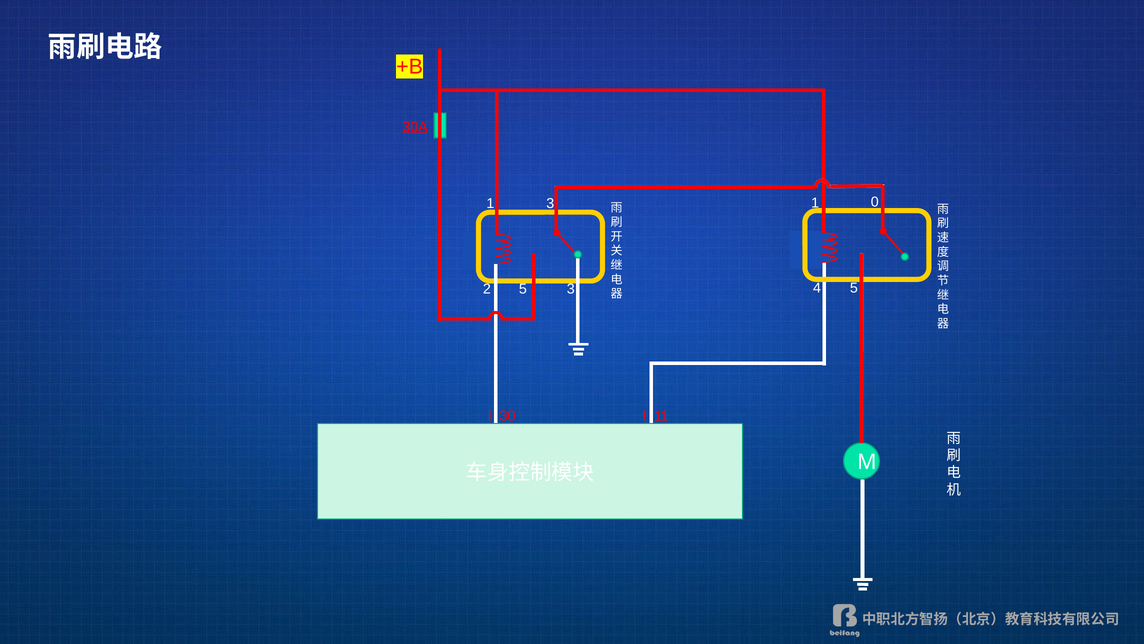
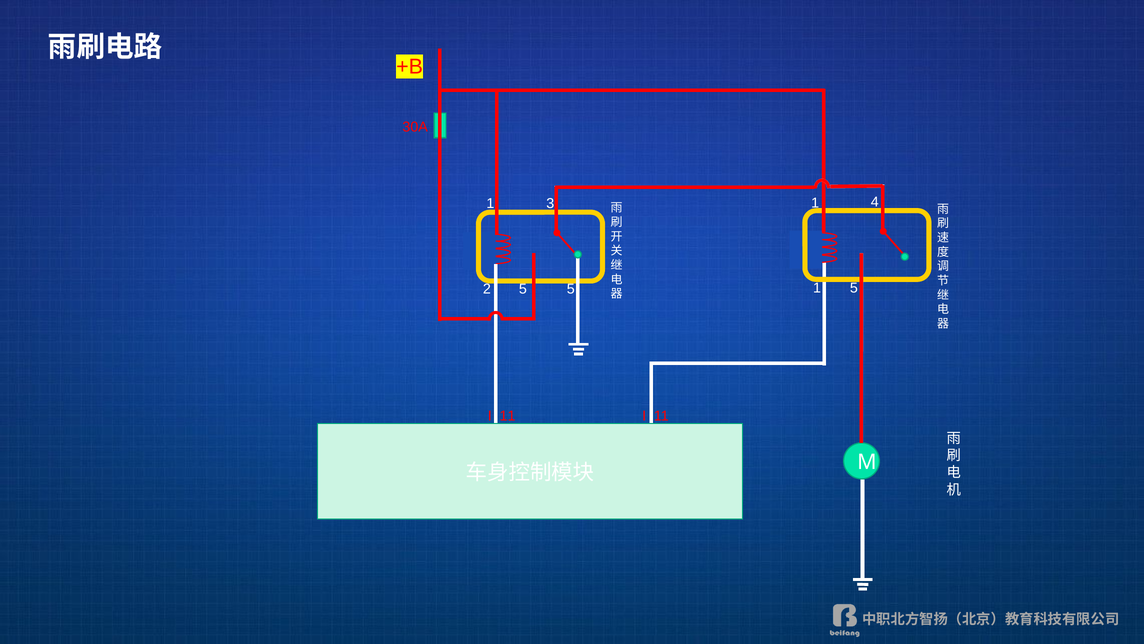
30A underline: present -> none (415, 127)
0: 0 -> 4 (875, 202)
3: 3 -> 5 (571, 289)
4: 4 -> 1 (817, 288)
30: 30 -> 11 (508, 416)
